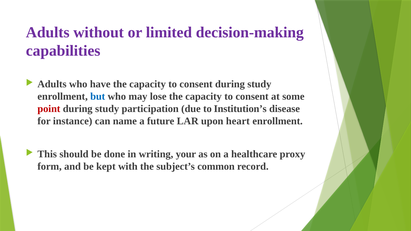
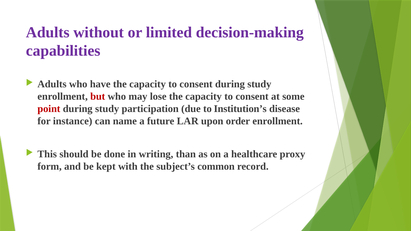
but colour: blue -> red (98, 96)
heart: heart -> order (238, 121)
your: your -> than (186, 154)
